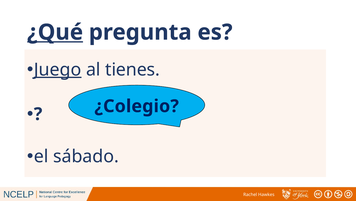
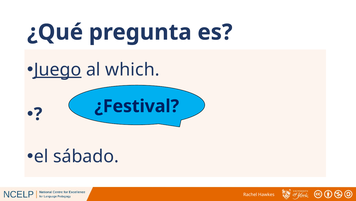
¿Qué underline: present -> none (55, 32)
tienes: tienes -> which (132, 69)
¿Colegio: ¿Colegio -> ¿Festival (137, 106)
